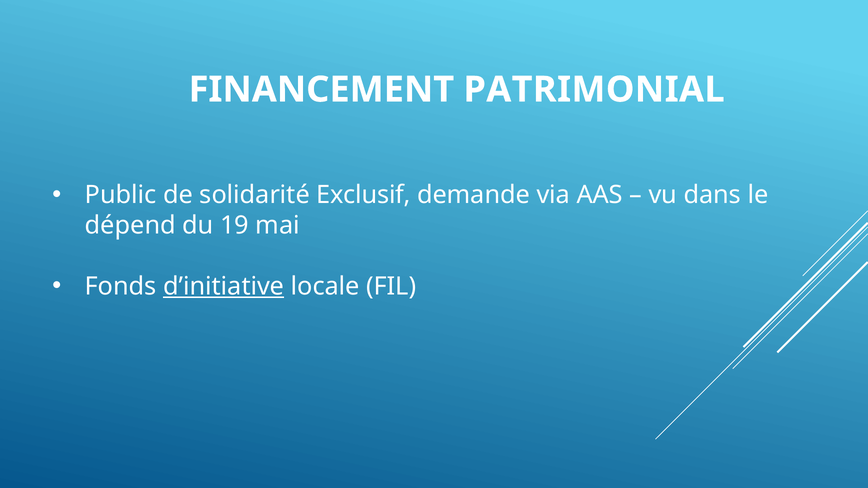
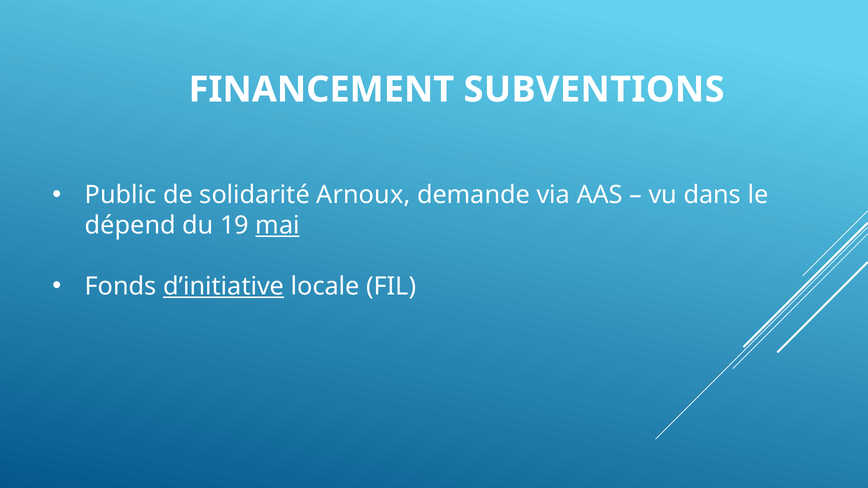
PATRIMONIAL: PATRIMONIAL -> SUBVENTIONS (594, 90)
Exclusif: Exclusif -> Arnoux (363, 195)
mai underline: none -> present (278, 226)
